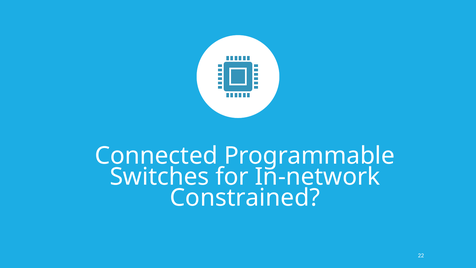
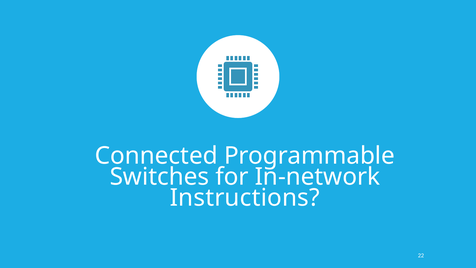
Constrained: Constrained -> Instructions (245, 198)
